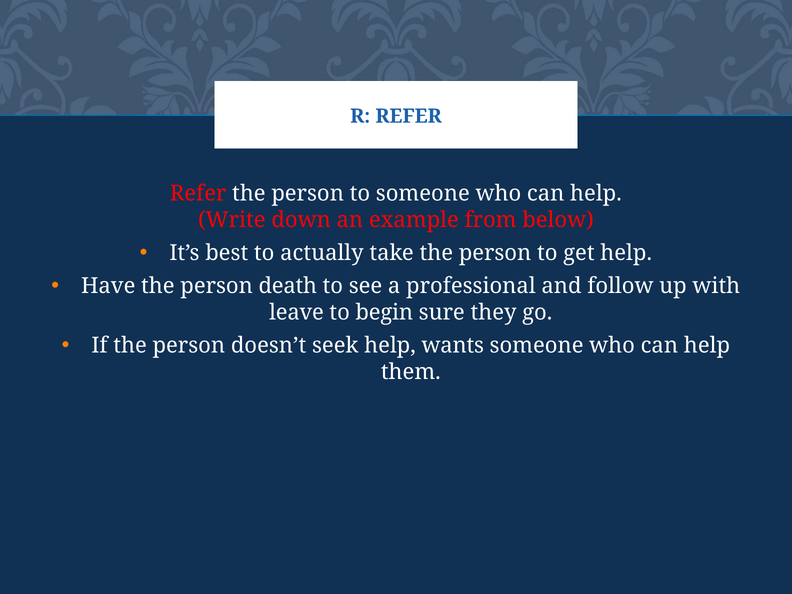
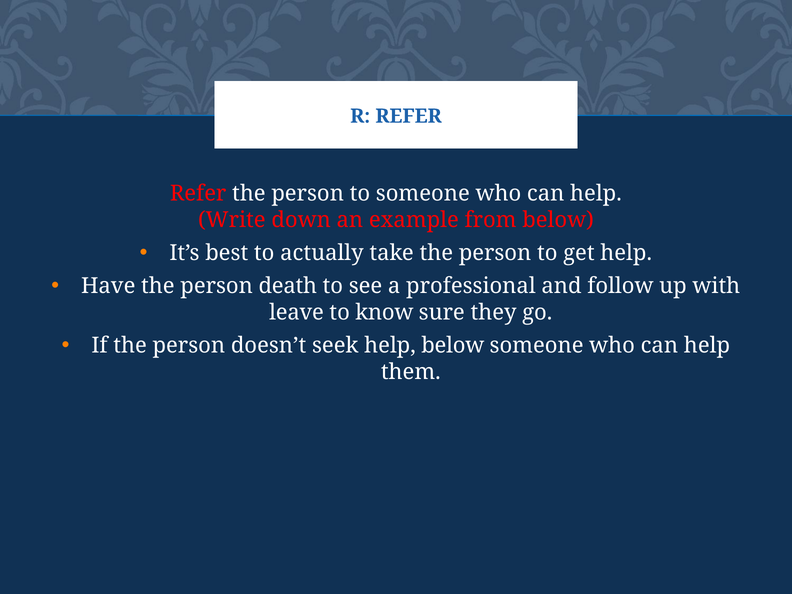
begin: begin -> know (384, 313)
help wants: wants -> below (453, 346)
